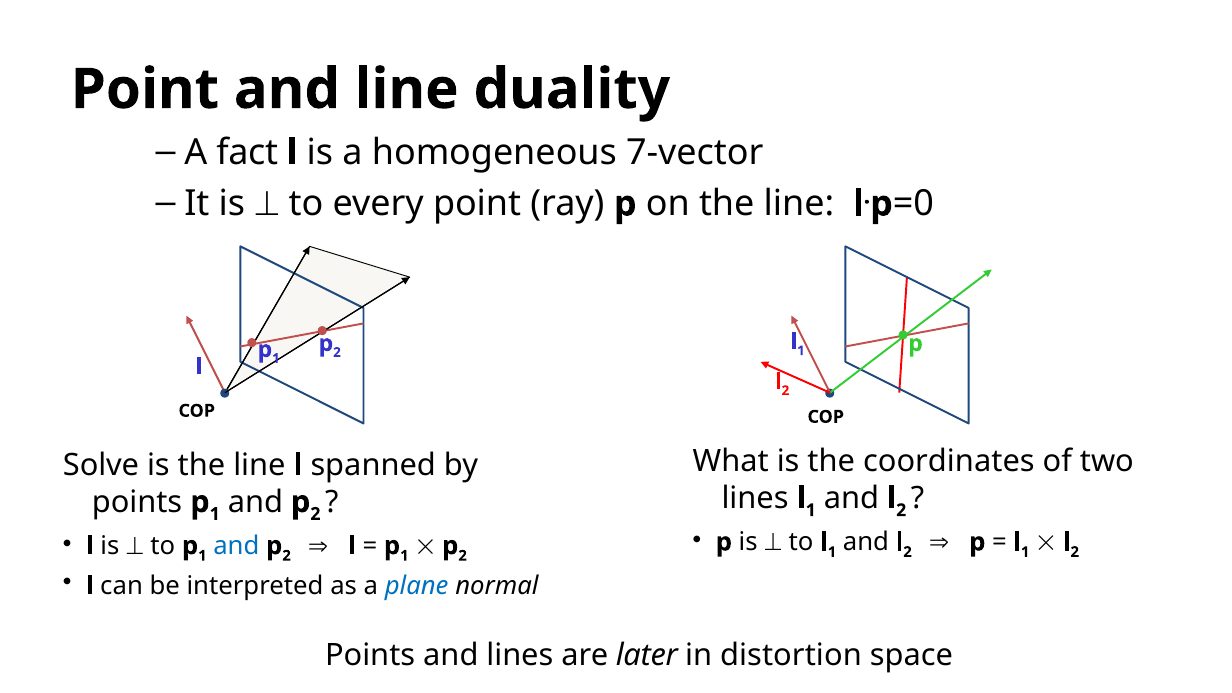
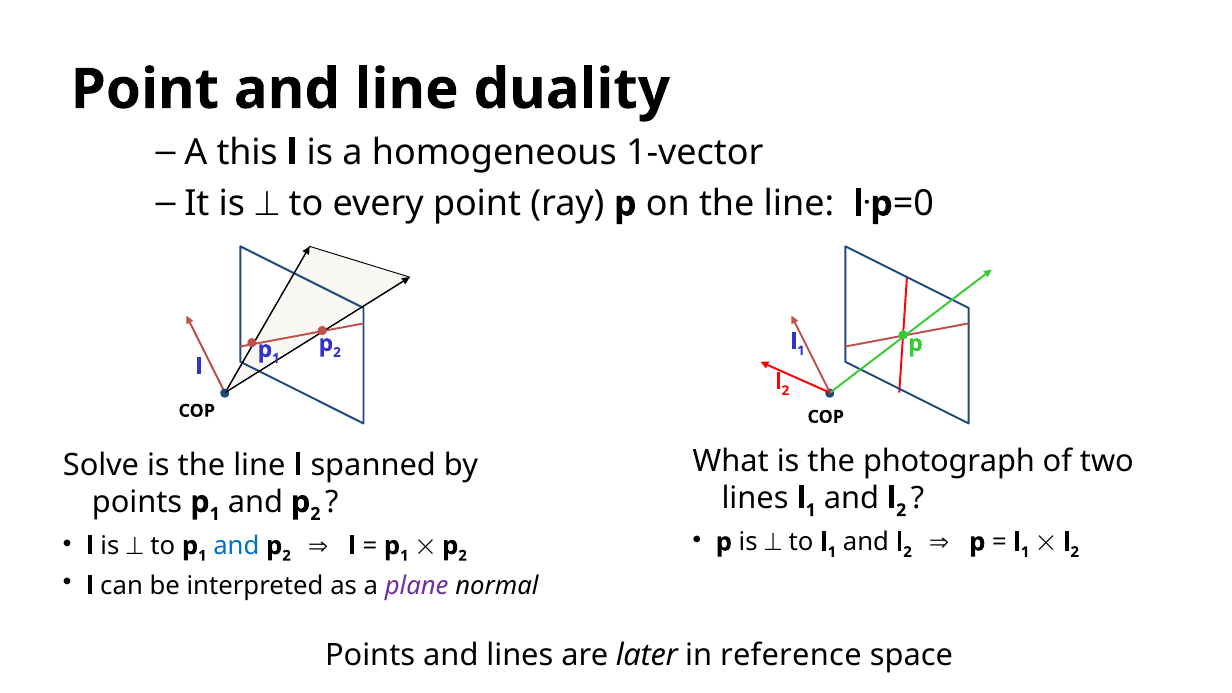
fact: fact -> this (247, 152)
7-vector: 7-vector -> 1-vector (695, 152)
coordinates: coordinates -> photograph (949, 461)
plane colour: blue -> purple (417, 586)
distortion: distortion -> reference (791, 655)
